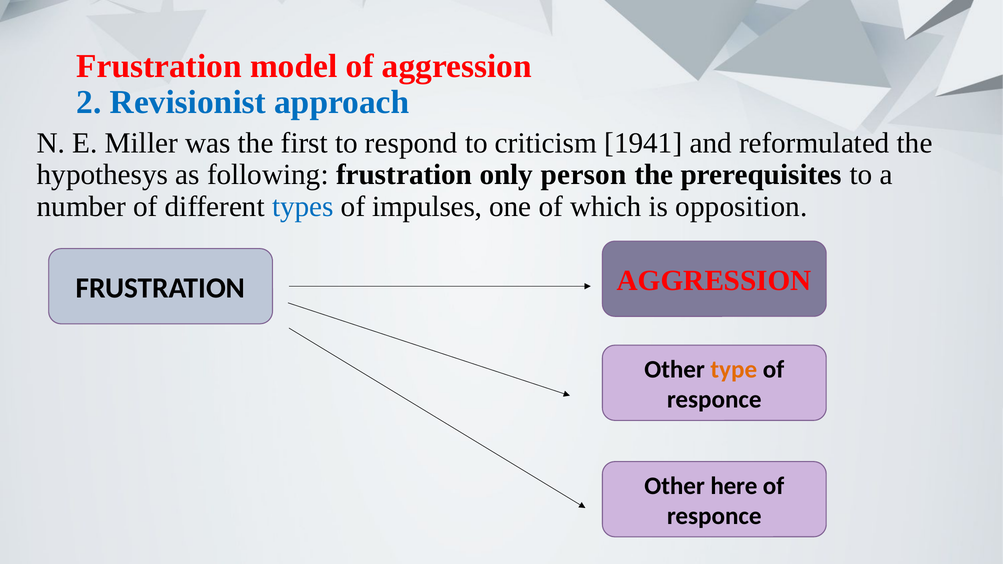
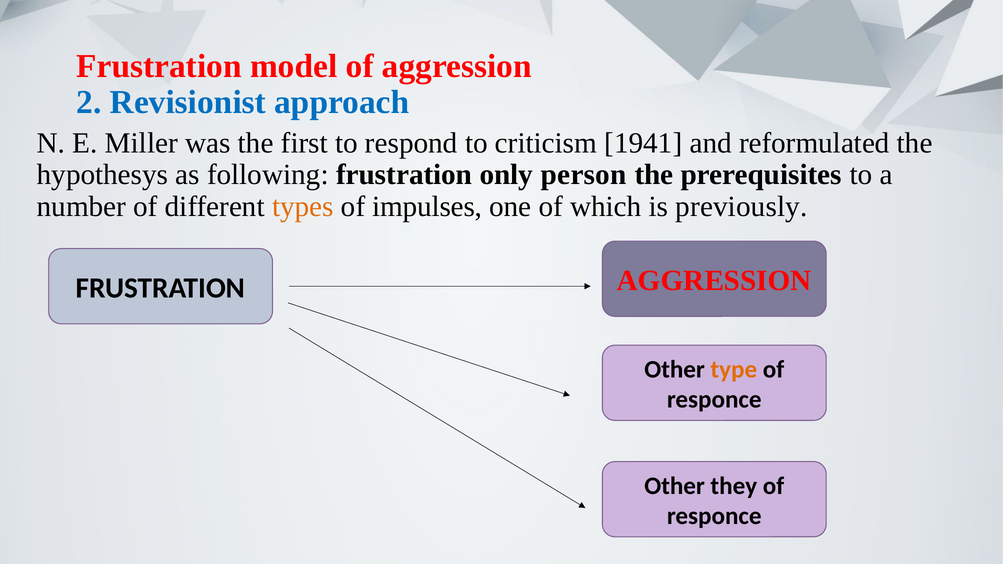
types colour: blue -> orange (303, 206)
opposition: opposition -> previously (741, 206)
here: here -> they (734, 486)
